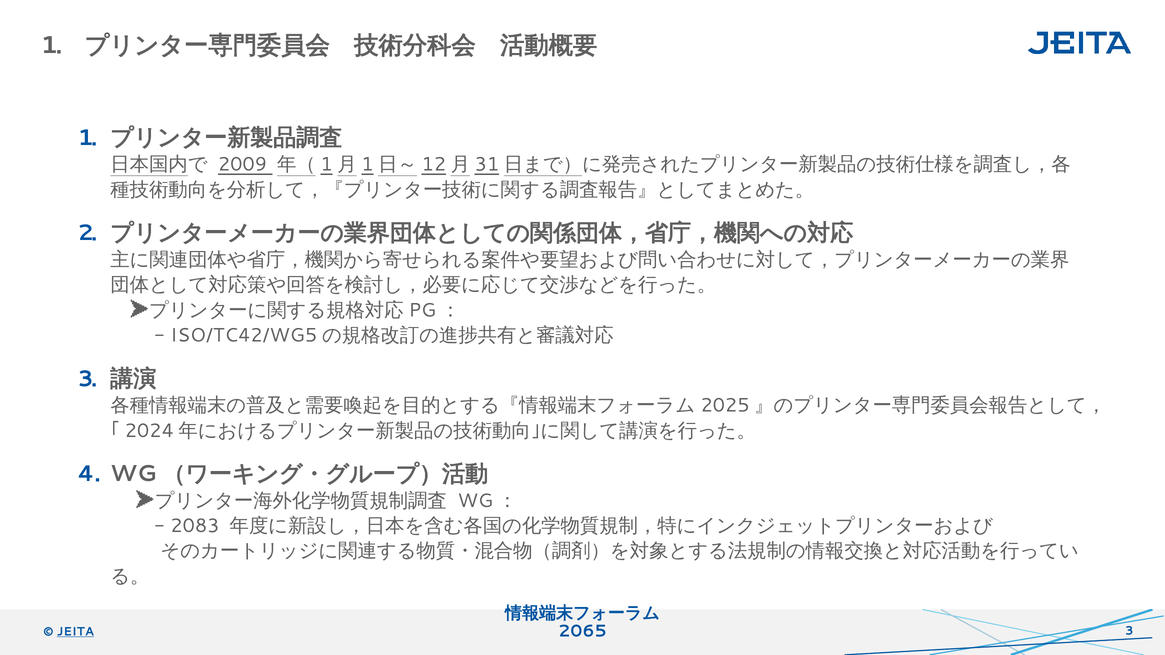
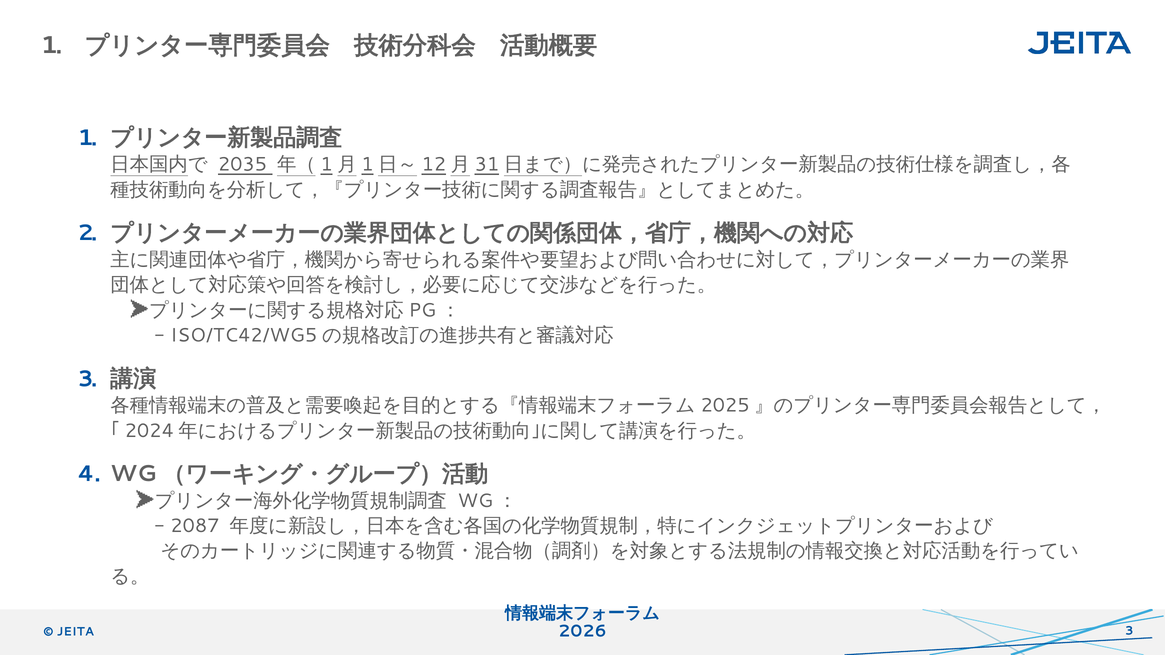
2009: 2009 -> 2035 (242, 165)
2083: 2083 -> 2087 (195, 526)
2065: 2065 -> 2026 (582, 632)
JEITA underline: present -> none (75, 632)
